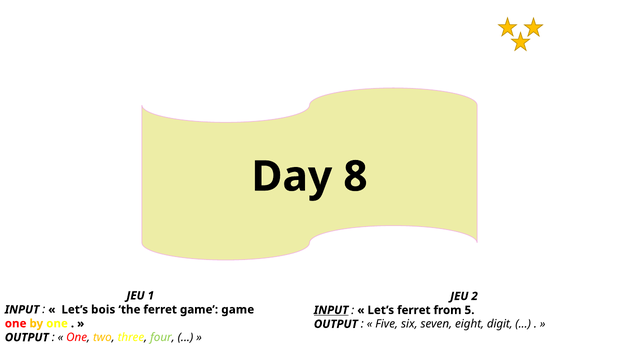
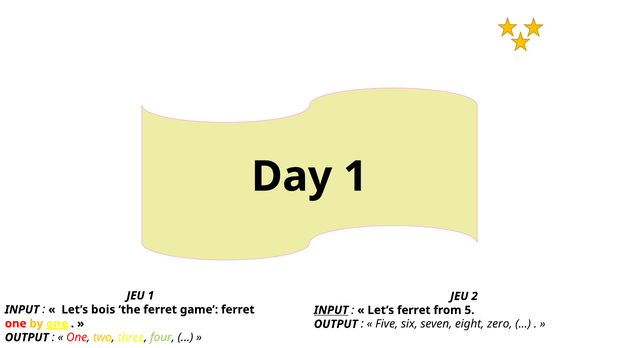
Day 8: 8 -> 1 (355, 177)
game game: game -> ferret (238, 310)
one underline: none -> present (57, 324)
digit: digit -> zero (500, 324)
